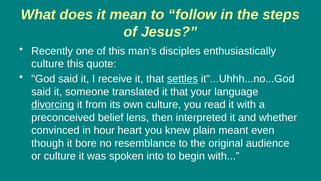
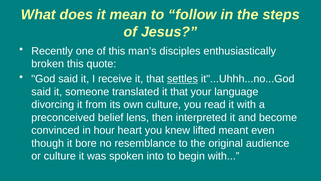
culture: culture -> broken (48, 64)
divorcing underline: present -> none (53, 104)
whether: whether -> become (278, 117)
plain: plain -> lifted (204, 130)
